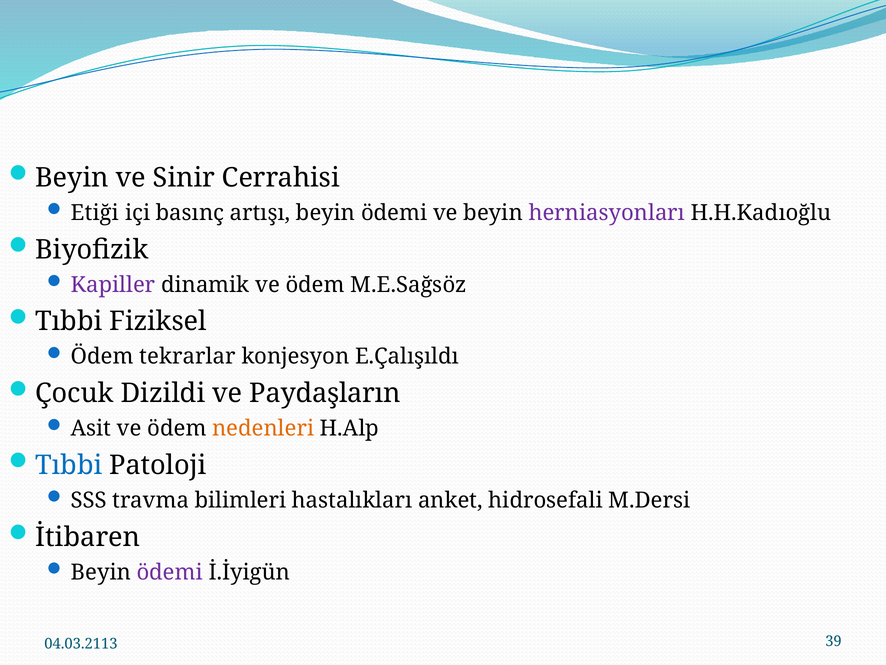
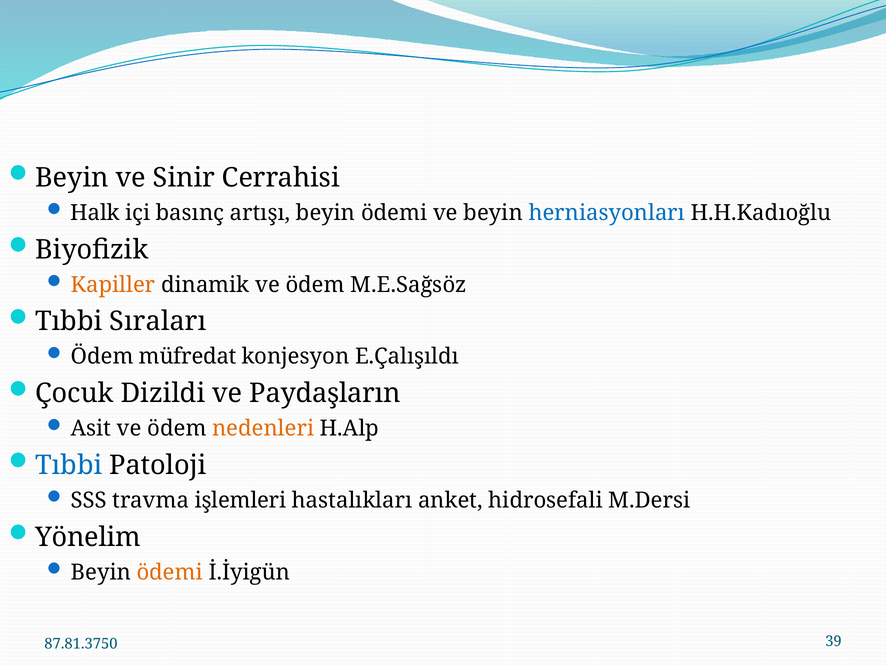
Etiği: Etiği -> Halk (95, 213)
herniasyonları colour: purple -> blue (607, 213)
Kapiller colour: purple -> orange (113, 284)
Fiziksel: Fiziksel -> Sıraları (158, 321)
tekrarlar: tekrarlar -> müfredat (188, 356)
bilimleri: bilimleri -> işlemleri (241, 500)
İtibaren: İtibaren -> Yönelim (88, 537)
ödemi colour: purple -> orange (170, 572)
04.03.2113: 04.03.2113 -> 87.81.3750 (81, 643)
